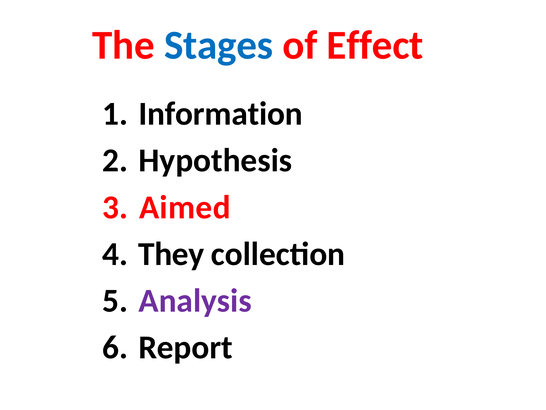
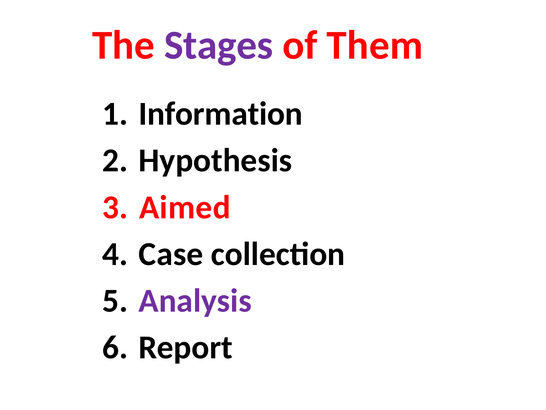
Stages colour: blue -> purple (219, 45)
Effect: Effect -> Them (375, 45)
They: They -> Case (171, 254)
